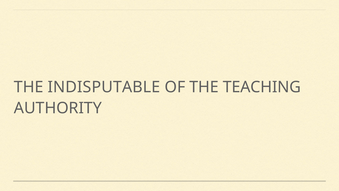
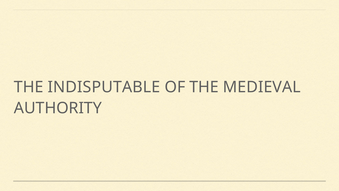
TEACHING: TEACHING -> MEDIEVAL (262, 87)
